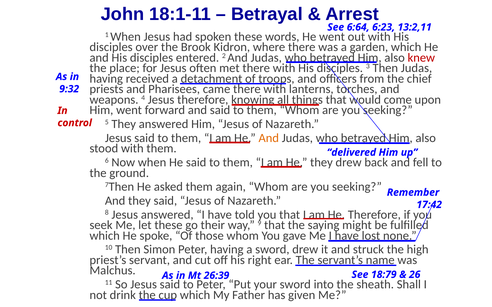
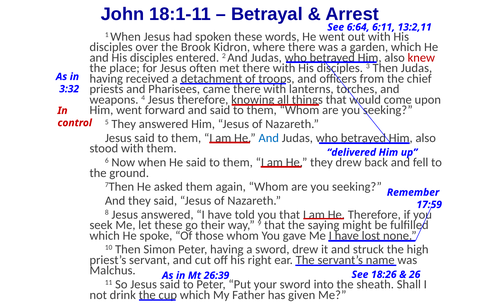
6:23: 6:23 -> 6:11 (384, 27)
9:32: 9:32 -> 3:32 (69, 89)
And colour: orange -> blue (269, 138)
17:42: 17:42 -> 17:59 (429, 205)
18:79: 18:79 -> 18:26 (384, 275)
